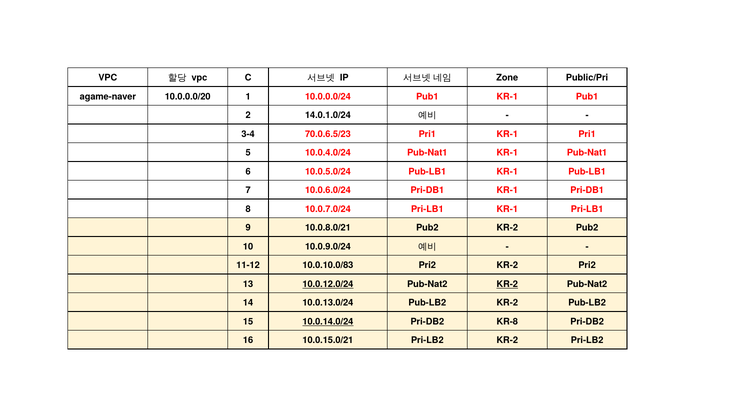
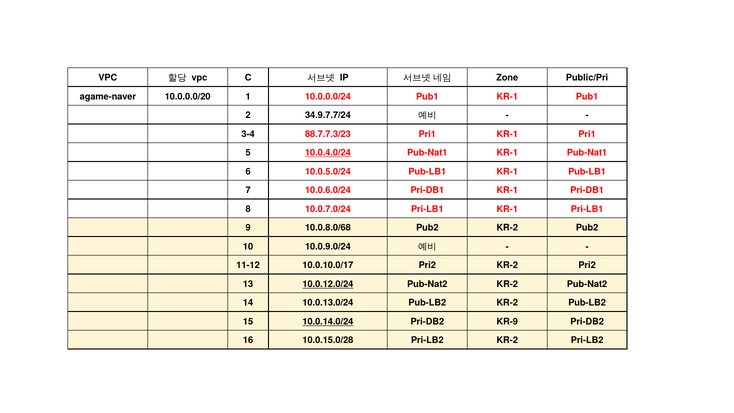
14.0.1.0/24: 14.0.1.0/24 -> 34.9.7.7/24 (328, 115)
70.0.6.5/23: 70.0.6.5/23 -> 88.7.7.3/23 (328, 134)
10.0.4.0/24 underline: none -> present (328, 153)
10.0.8.0/21: 10.0.8.0/21 -> 10.0.8.0/68 (328, 228)
10.0.10.0/83: 10.0.10.0/83 -> 10.0.10.0/17 (328, 265)
KR-2 underline: present -> none (507, 284)
KR-8: KR-8 -> KR-9 (507, 322)
10.0.15.0/21: 10.0.15.0/21 -> 10.0.15.0/28 (328, 340)
